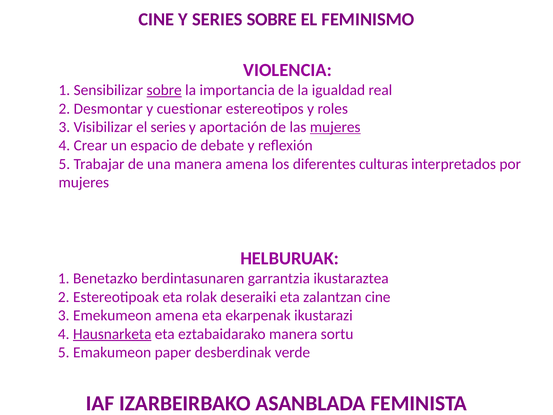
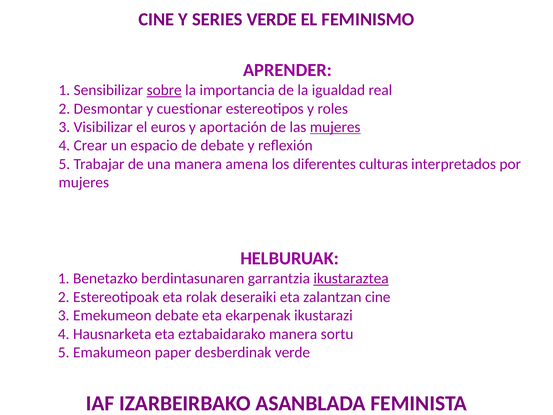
SERIES SOBRE: SOBRE -> VERDE (272, 20)
VIOLENCIA: VIOLENCIA -> APRENDER (287, 70)
el series: series -> euros (168, 127)
ikustaraztea underline: none -> present (351, 278)
Emekumeon amena: amena -> debate (177, 315)
Hausnarketa underline: present -> none (112, 334)
